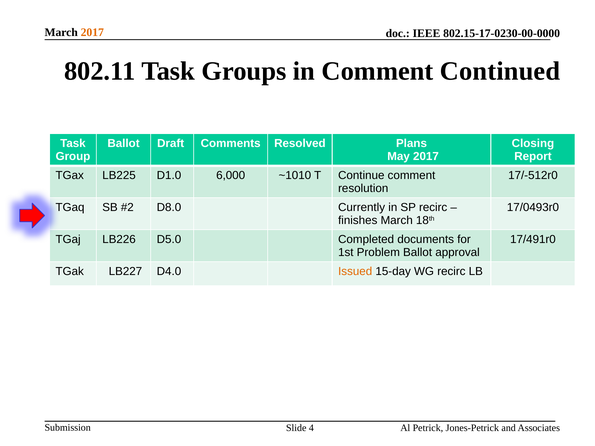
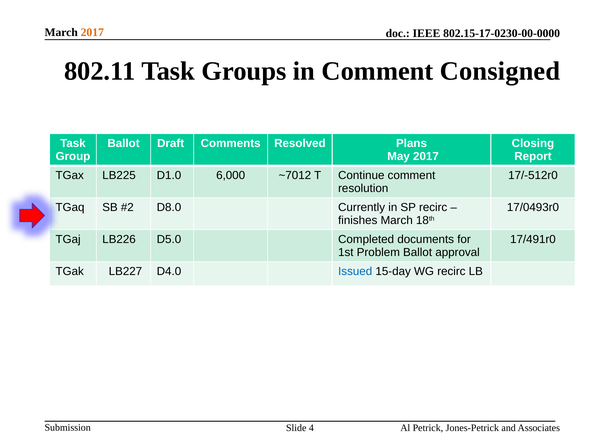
Continued: Continued -> Consigned (500, 71)
~1010: ~1010 -> ~7012 (295, 176)
Issued colour: orange -> blue (355, 271)
